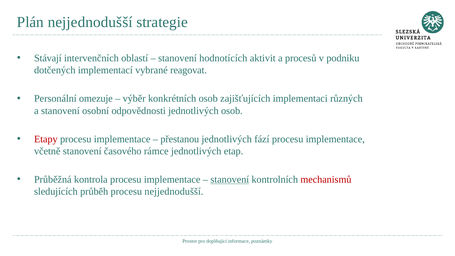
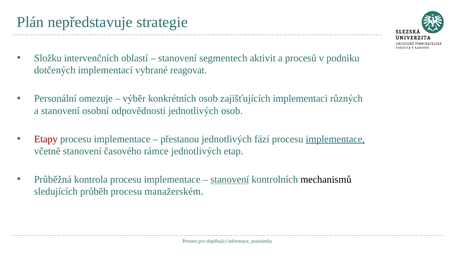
Plán nejjednodušší: nejjednodušší -> nepředstavuje (90, 22)
Stávají: Stávají -> Složku (48, 58)
hodnotících: hodnotících -> segmentech (223, 58)
implementace underline: none -> present (335, 139)
mechanismů colour: red -> black (326, 179)
procesu nejjednodušší: nejjednodušší -> manažerském (174, 192)
